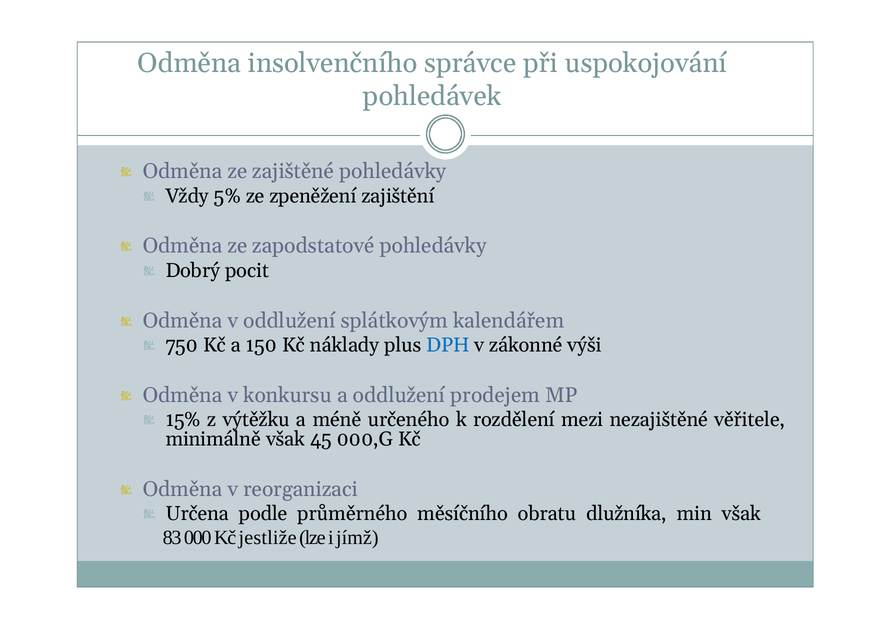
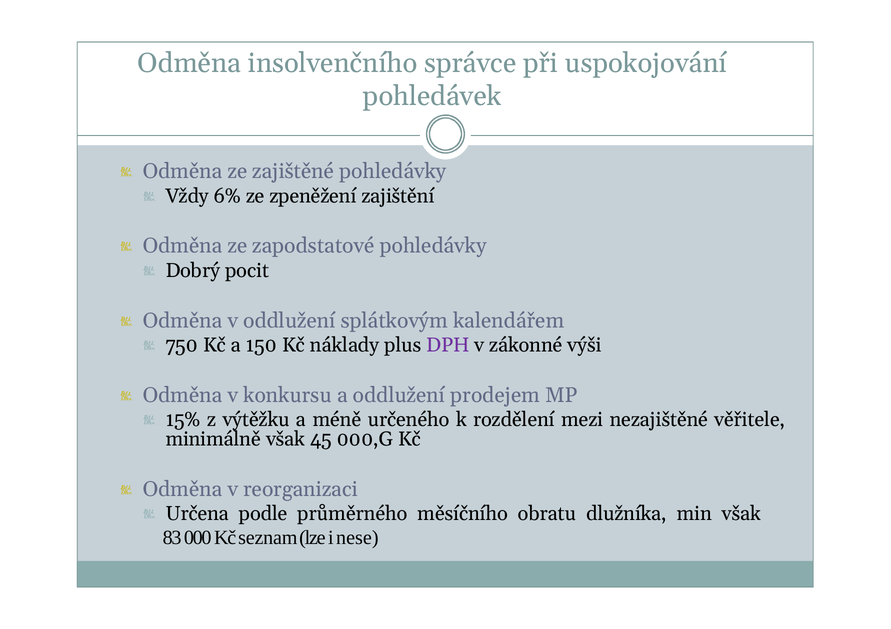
5%: 5% -> 6% (228, 196)
DPH colour: blue -> purple (448, 346)
jestliže: jestliže -> seznam (268, 538)
jímž: jímž -> nese (357, 538)
